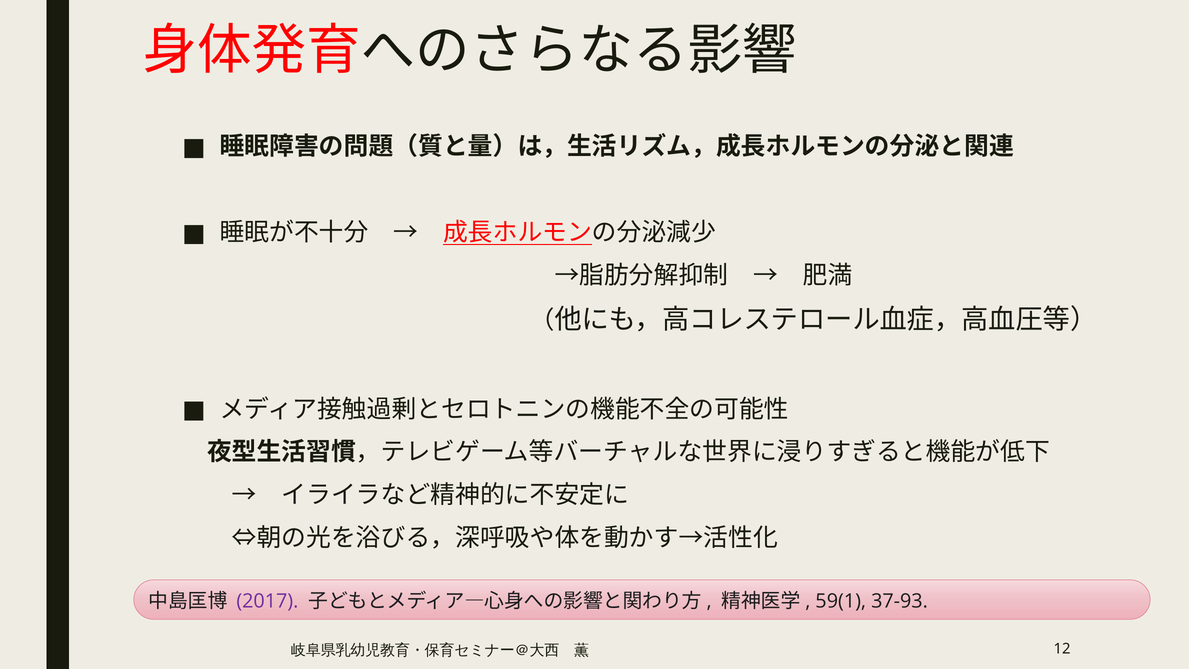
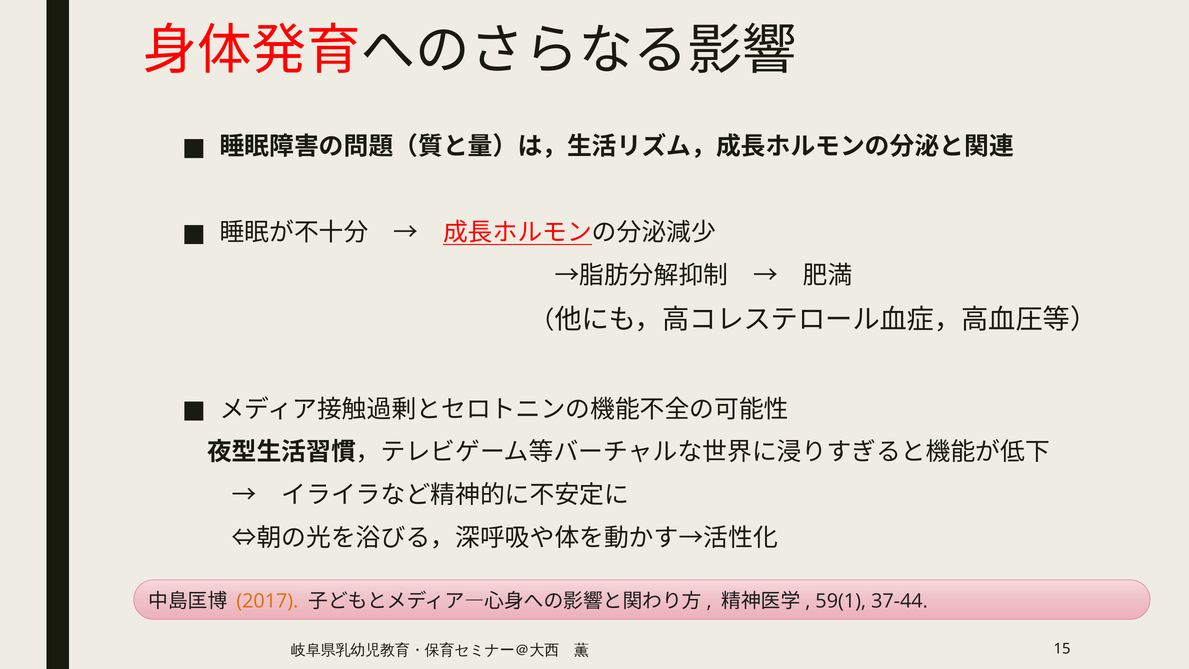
2017 colour: purple -> orange (267, 601)
37-93: 37-93 -> 37-44 (900, 601)
12: 12 -> 15 (1062, 649)
